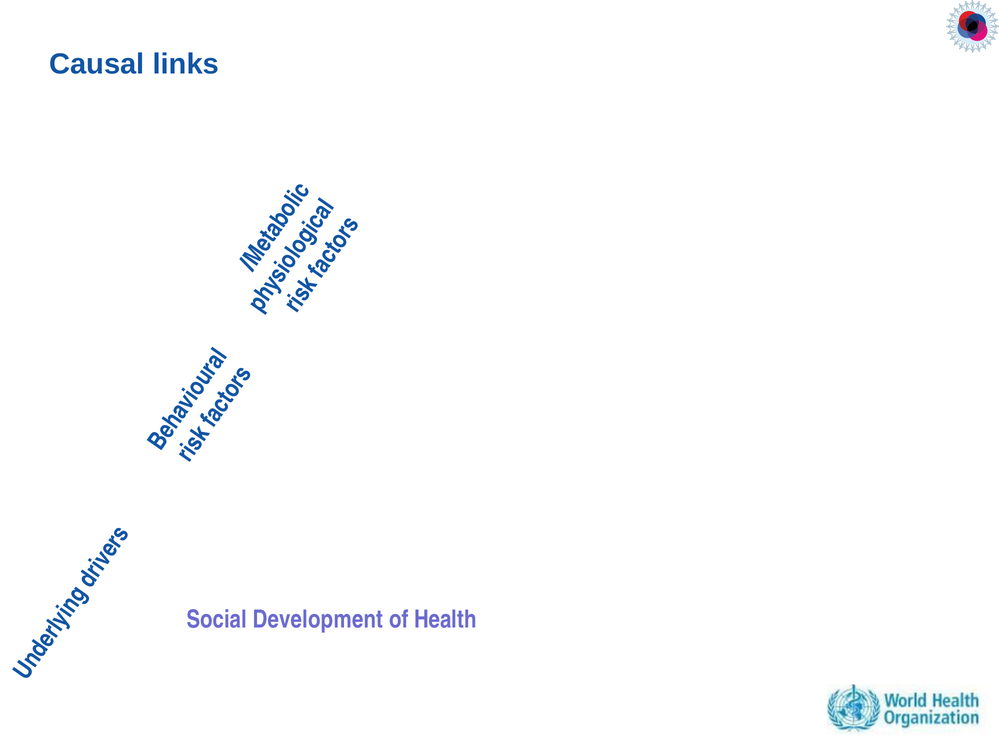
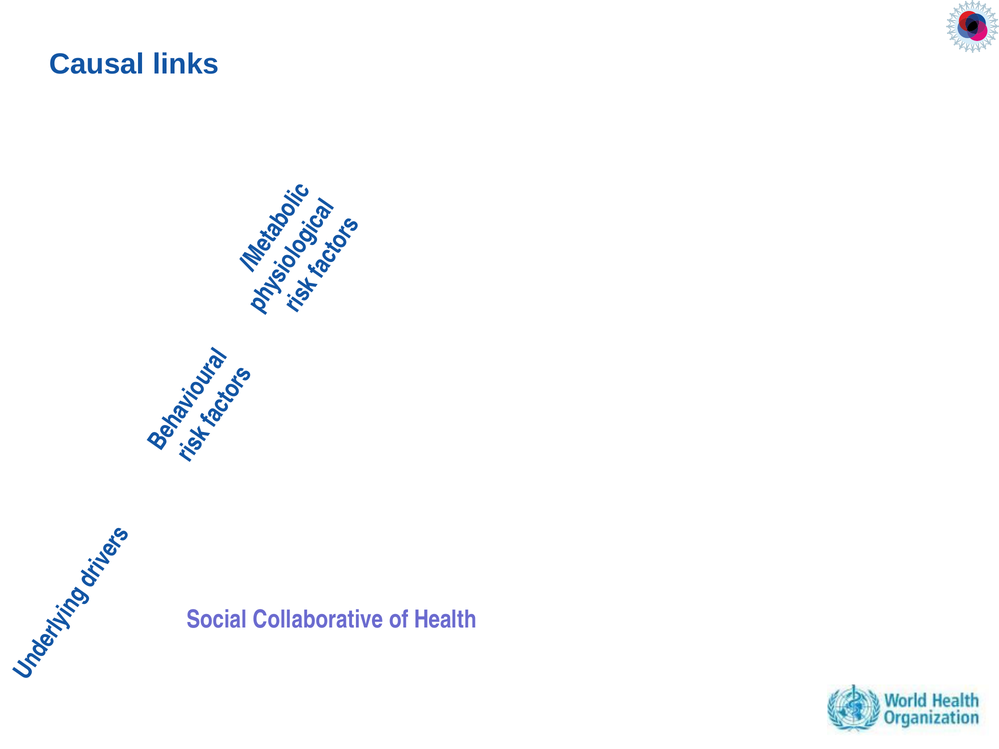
Development: Development -> Collaborative (318, 619)
